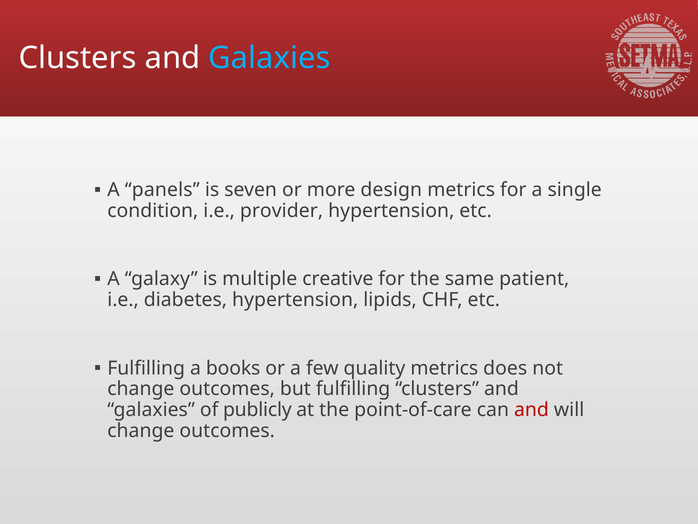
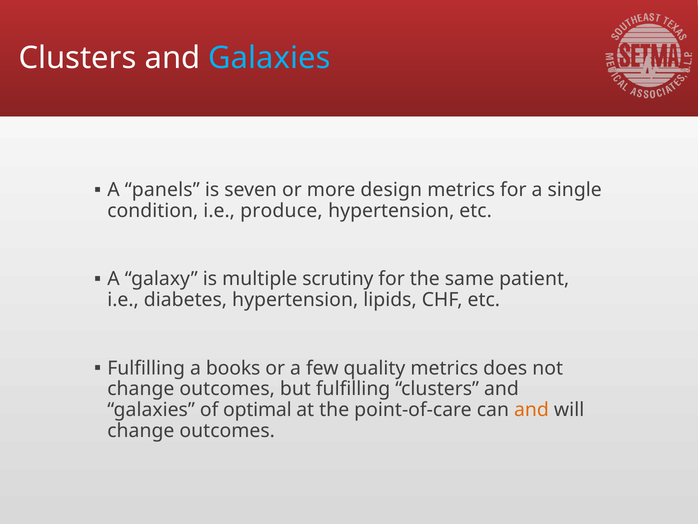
provider: provider -> produce (281, 211)
creative: creative -> scrutiny (338, 279)
publicly: publicly -> optimal (257, 410)
and colour: red -> orange (531, 410)
